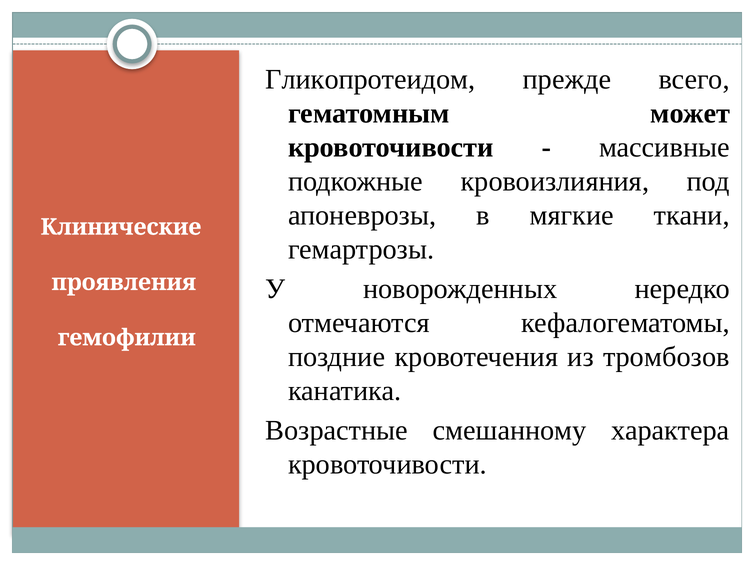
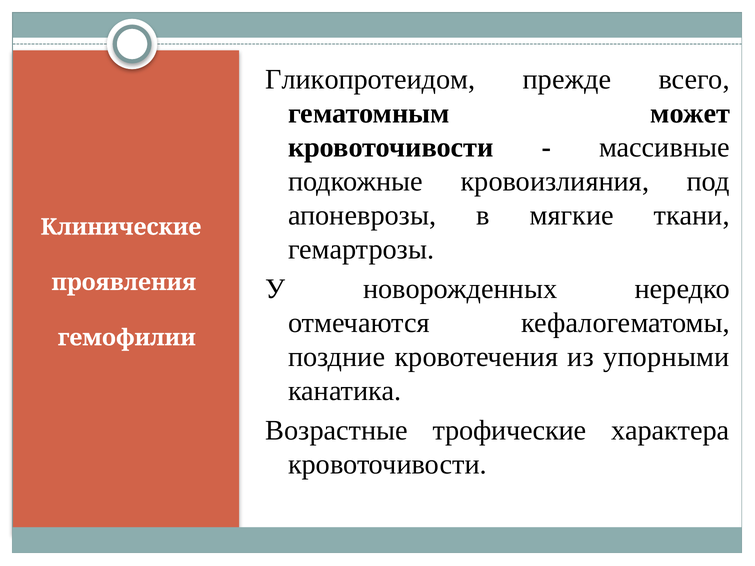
тромбозов: тромбозов -> упорными (666, 357)
смешанному: смешанному -> трофические (510, 431)
